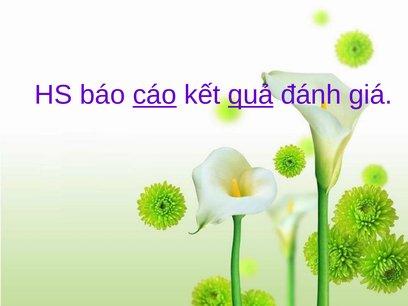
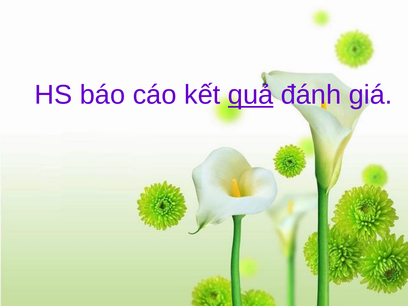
cáo underline: present -> none (155, 95)
